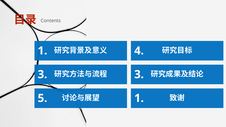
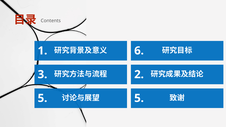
4: 4 -> 6 (139, 51)
3 3: 3 -> 2 (139, 75)
5 1: 1 -> 5 (139, 98)
